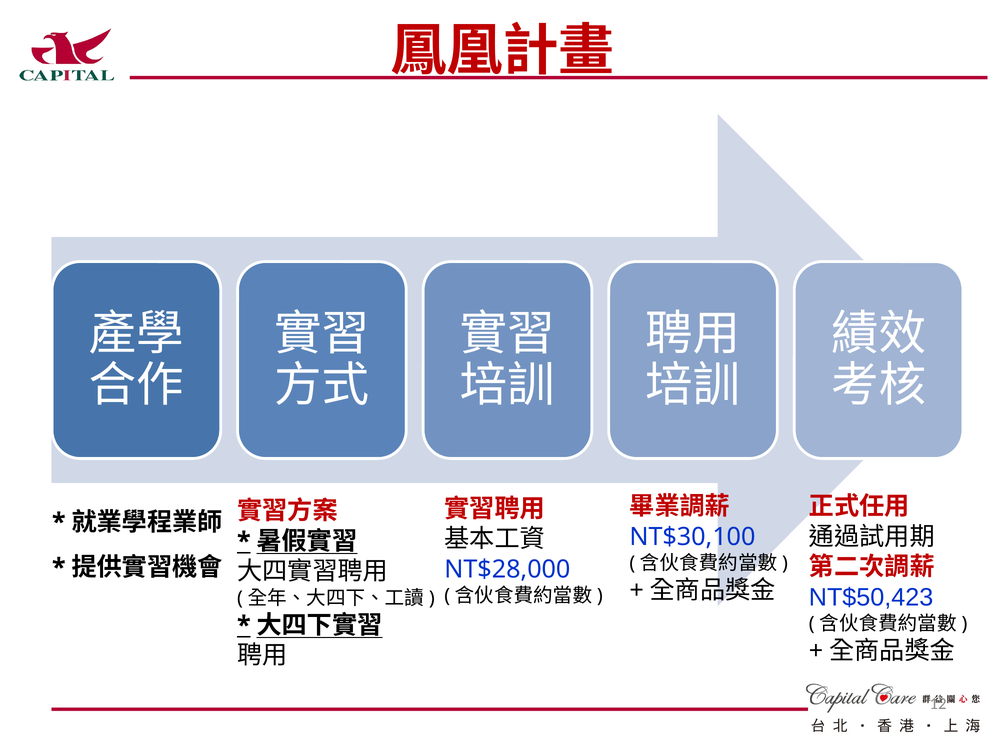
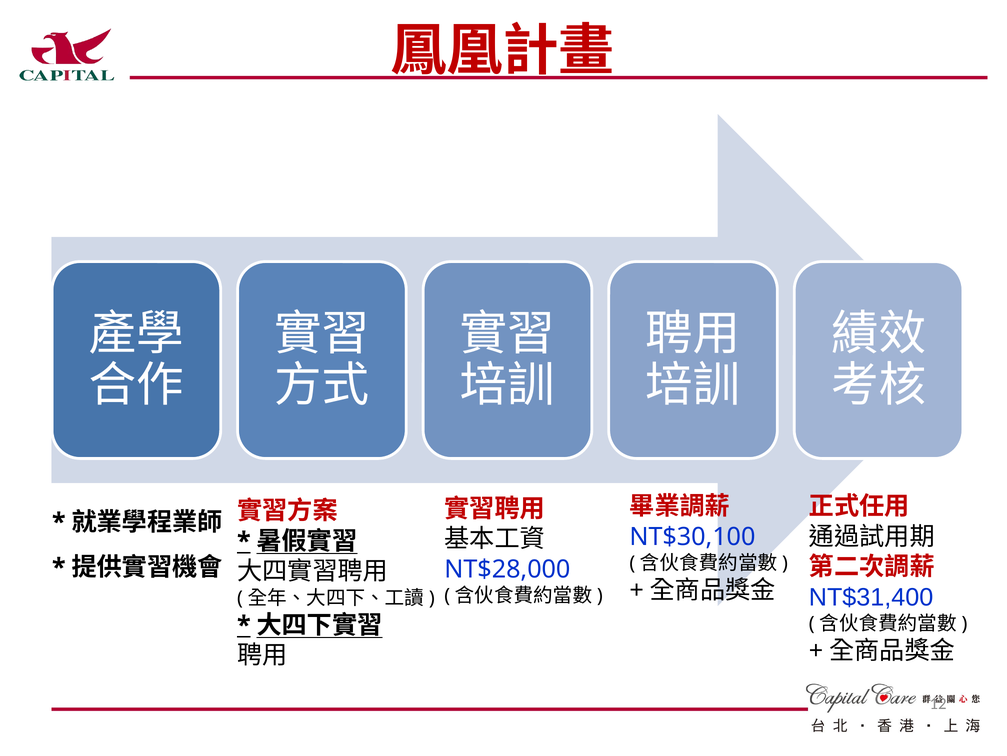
NT$50,423: NT$50,423 -> NT$31,400 (871, 597)
